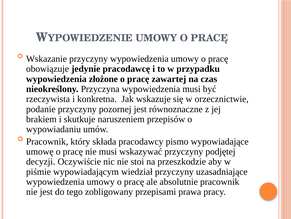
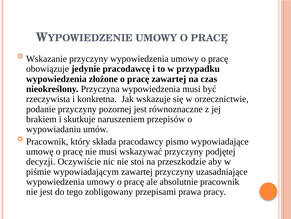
wypowiadającym wiedział: wiedział -> zawartej (137, 171)
